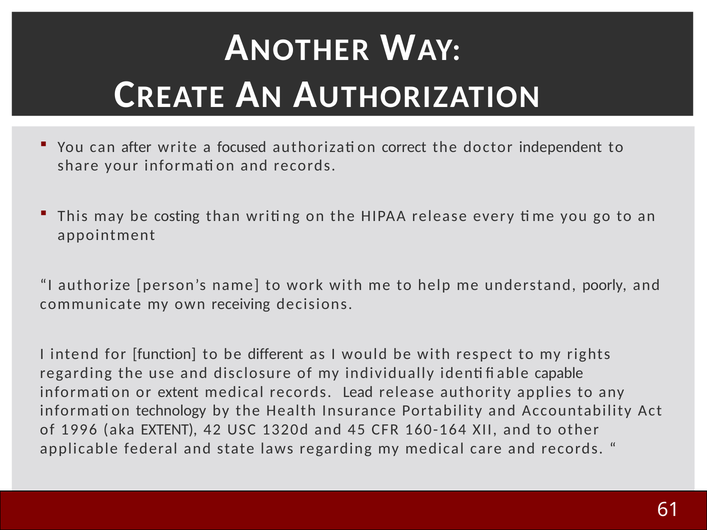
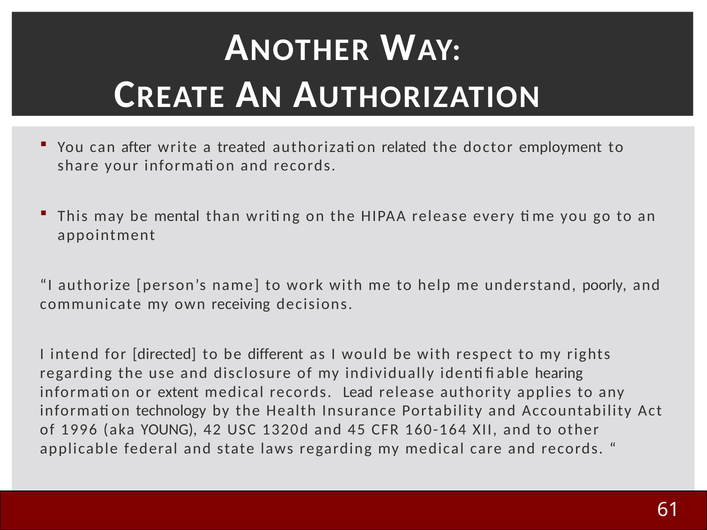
focused: focused -> treated (242, 147)
correct: correct -> related (404, 147)
independent: independent -> employment (560, 147)
costing: costing -> mental (177, 216)
function: function -> directed (164, 354)
capable: capable -> hearing (559, 373)
aka EXTENT: EXTENT -> YOUNG (169, 430)
